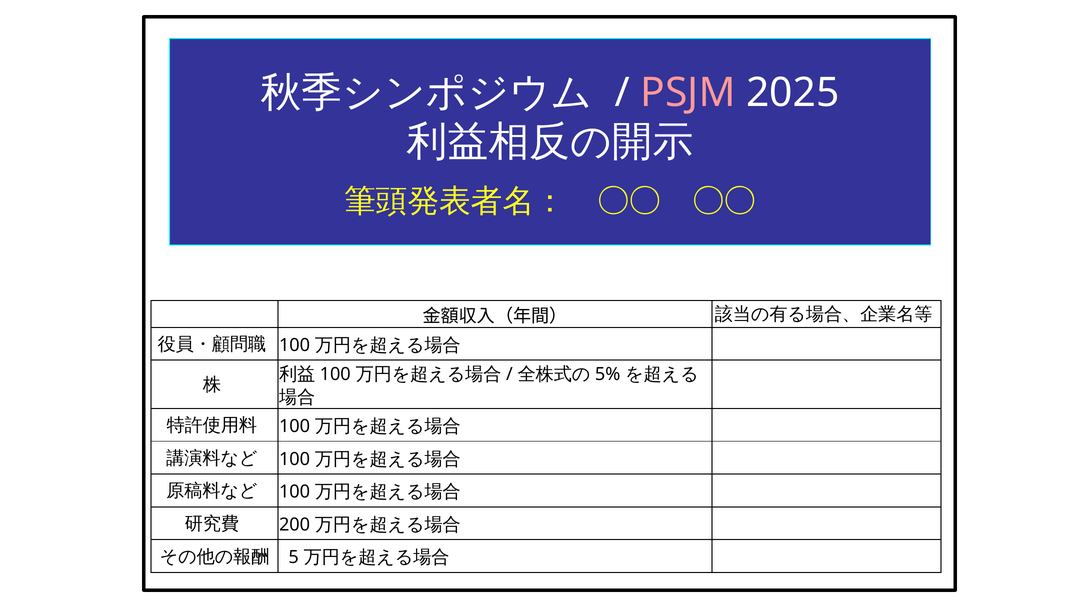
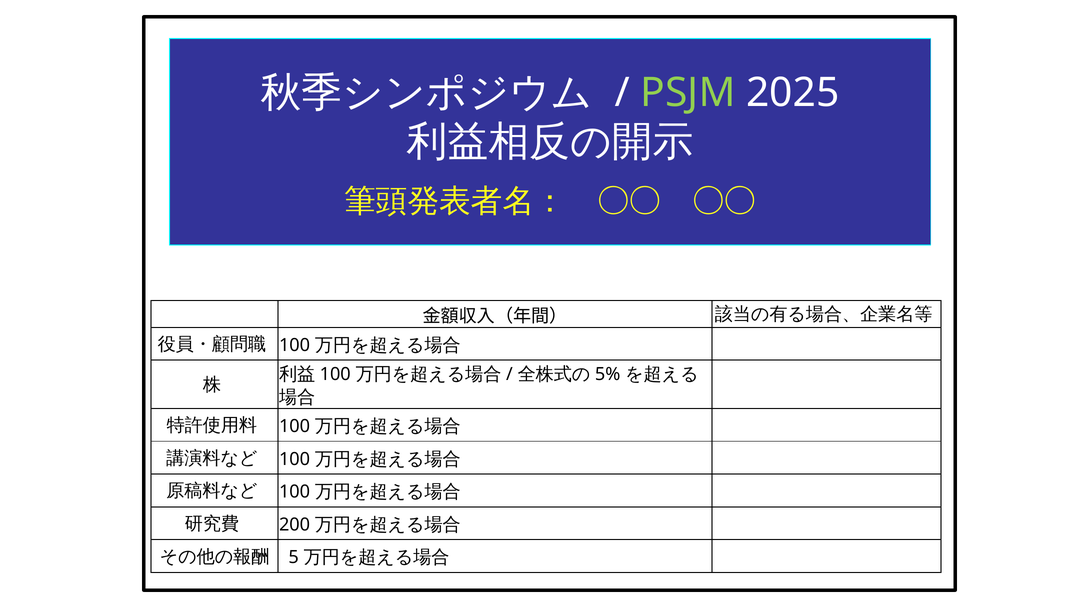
PSJM colour: pink -> light green (688, 93)
